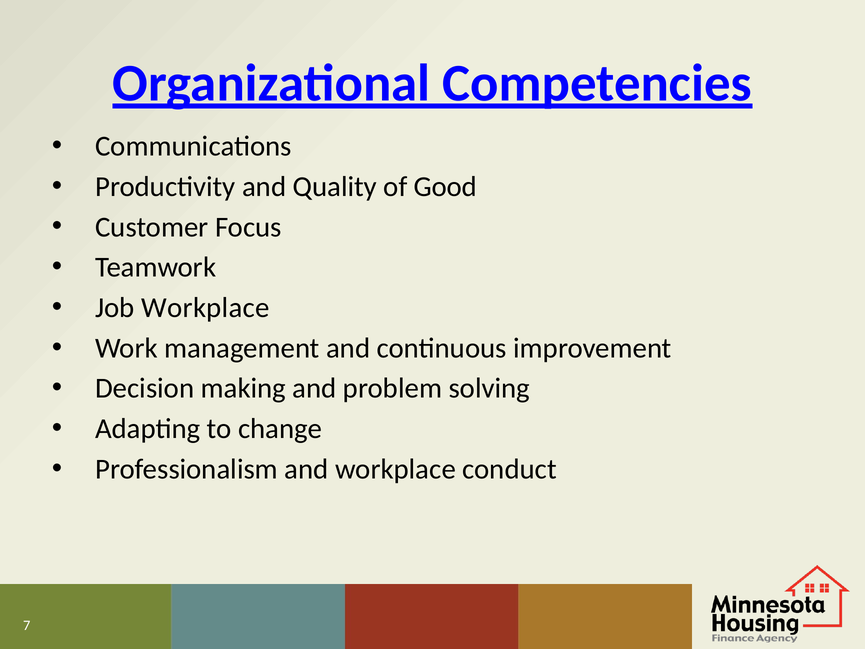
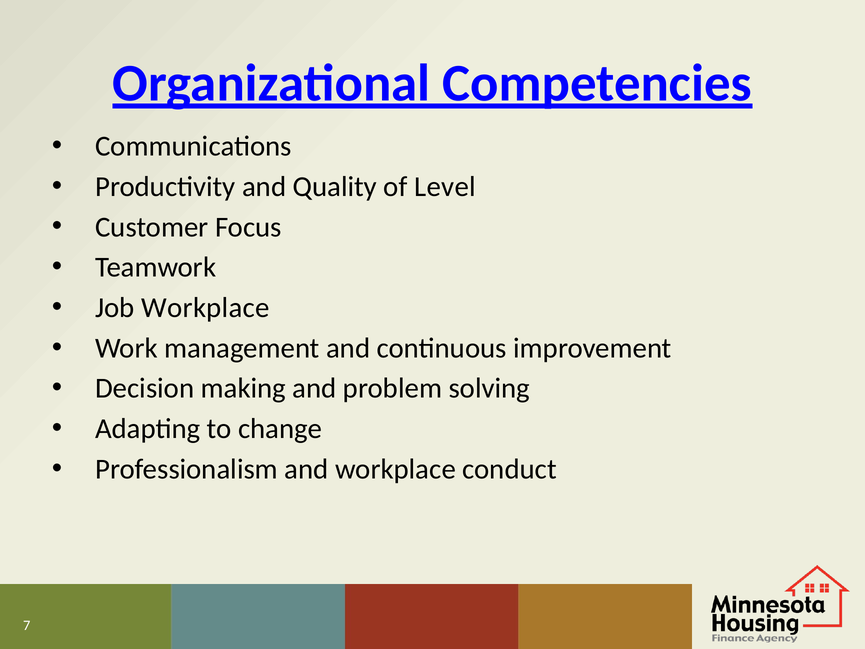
Good: Good -> Level (445, 187)
